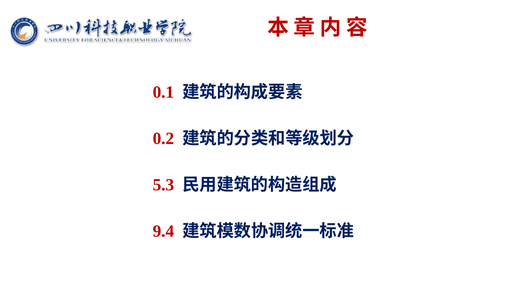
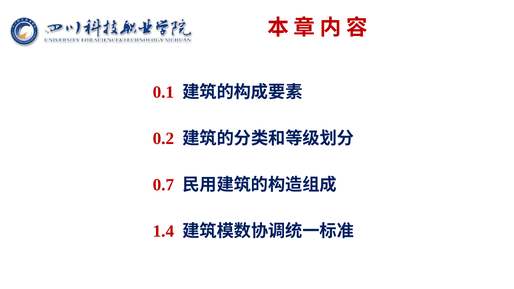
5.3: 5.3 -> 0.7 (163, 185)
9.4: 9.4 -> 1.4 (163, 231)
